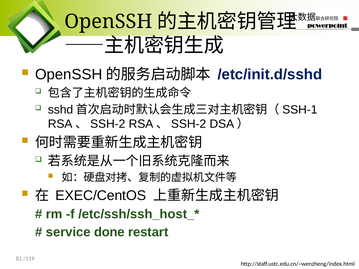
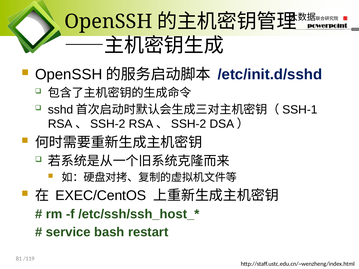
done: done -> bash (109, 232)
